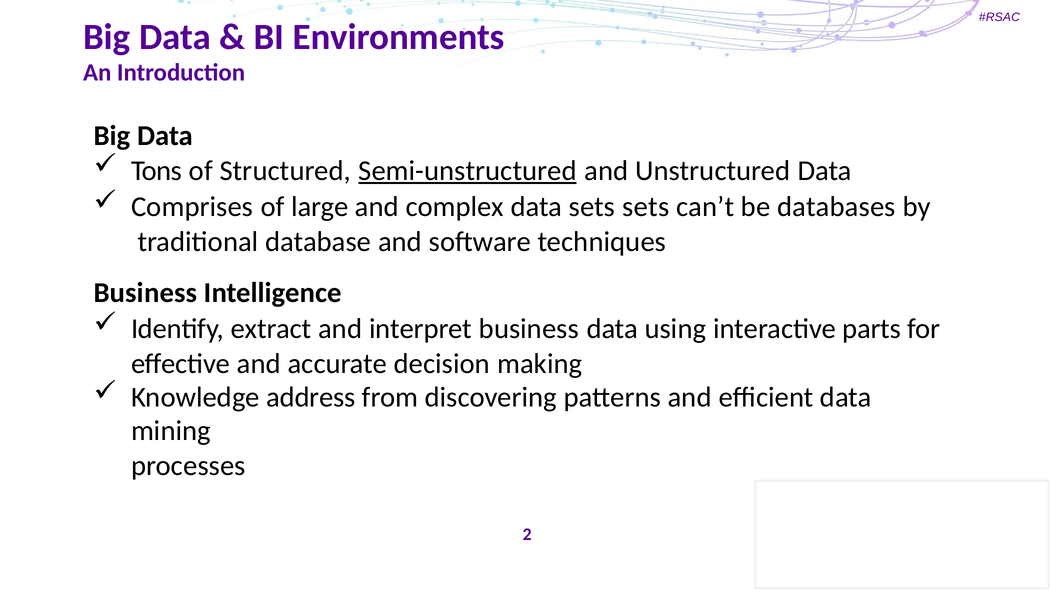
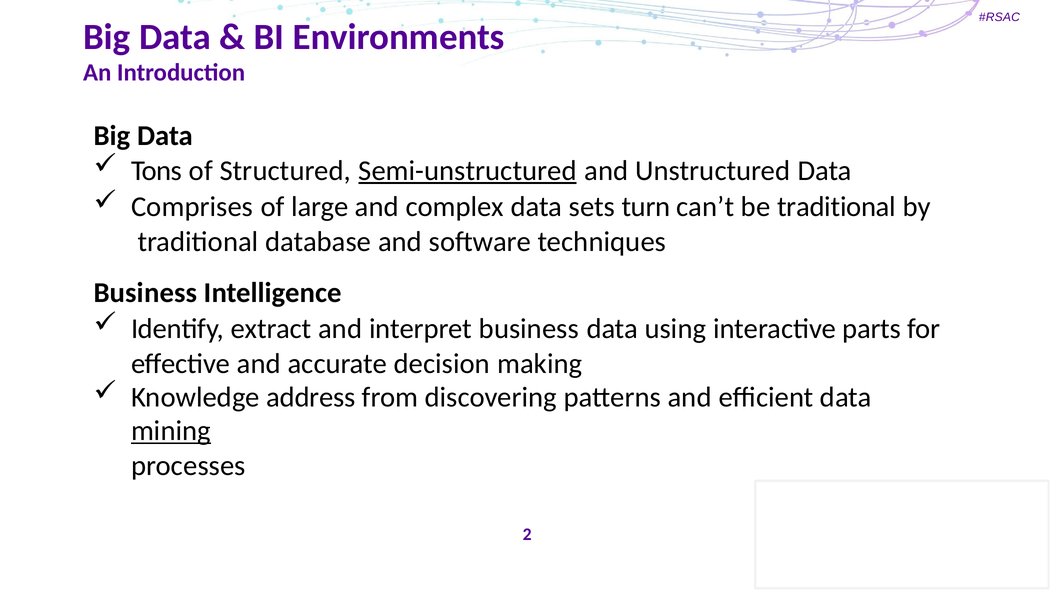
sets sets: sets -> turn (646, 207)
be databases: databases -> traditional (837, 207)
mining underline: none -> present (171, 431)
